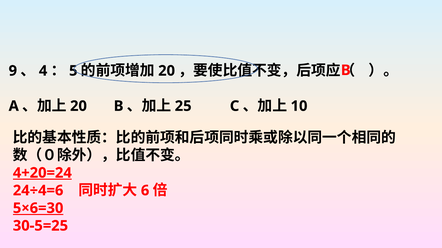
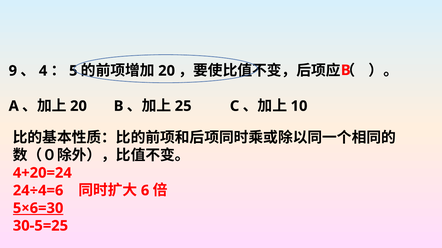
4+20=24 underline: present -> none (42, 173)
